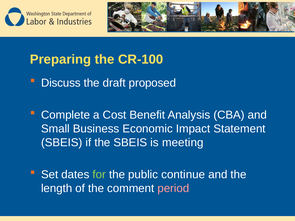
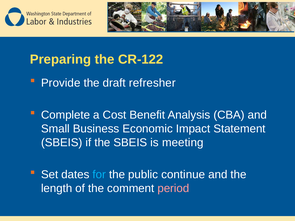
CR-100: CR-100 -> CR-122 (141, 59)
Discuss: Discuss -> Provide (61, 83)
proposed: proposed -> refresher (152, 83)
for colour: light green -> light blue (99, 175)
